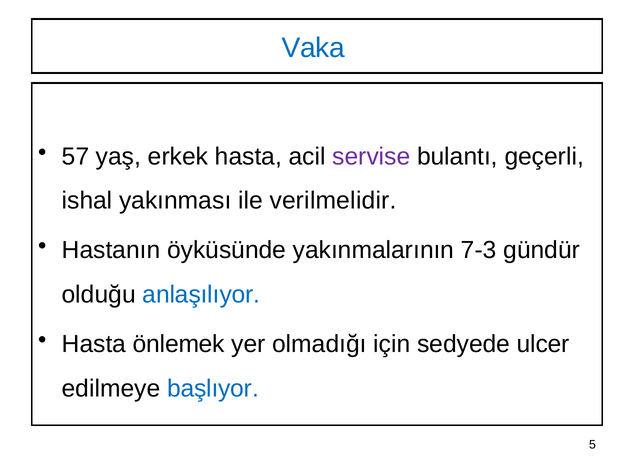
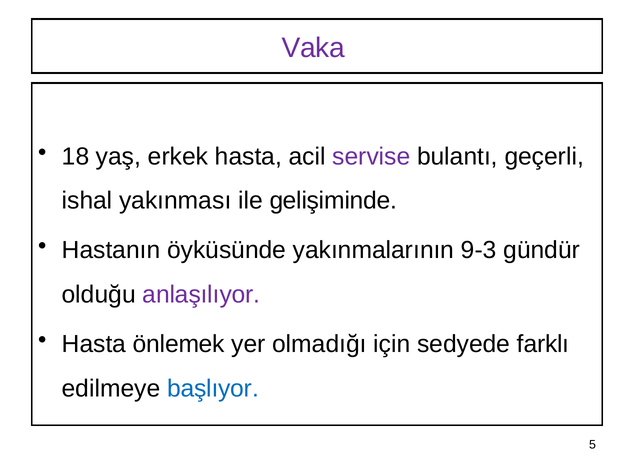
Vaka colour: blue -> purple (313, 48)
57: 57 -> 18 (76, 156)
verilmelidir: verilmelidir -> gelişiminde (333, 201)
7-3: 7-3 -> 9-3 (479, 250)
anlaşılıyor colour: blue -> purple (201, 294)
ulcer: ulcer -> farklı (543, 344)
